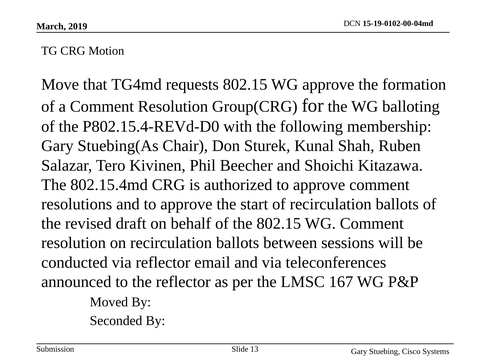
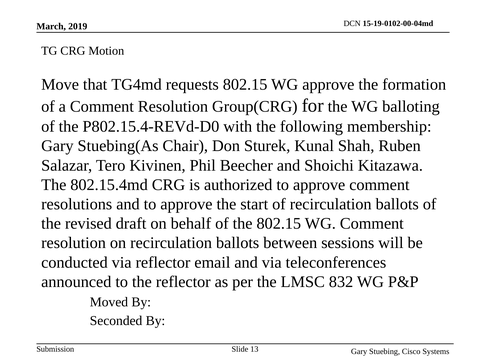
167: 167 -> 832 (341, 282)
